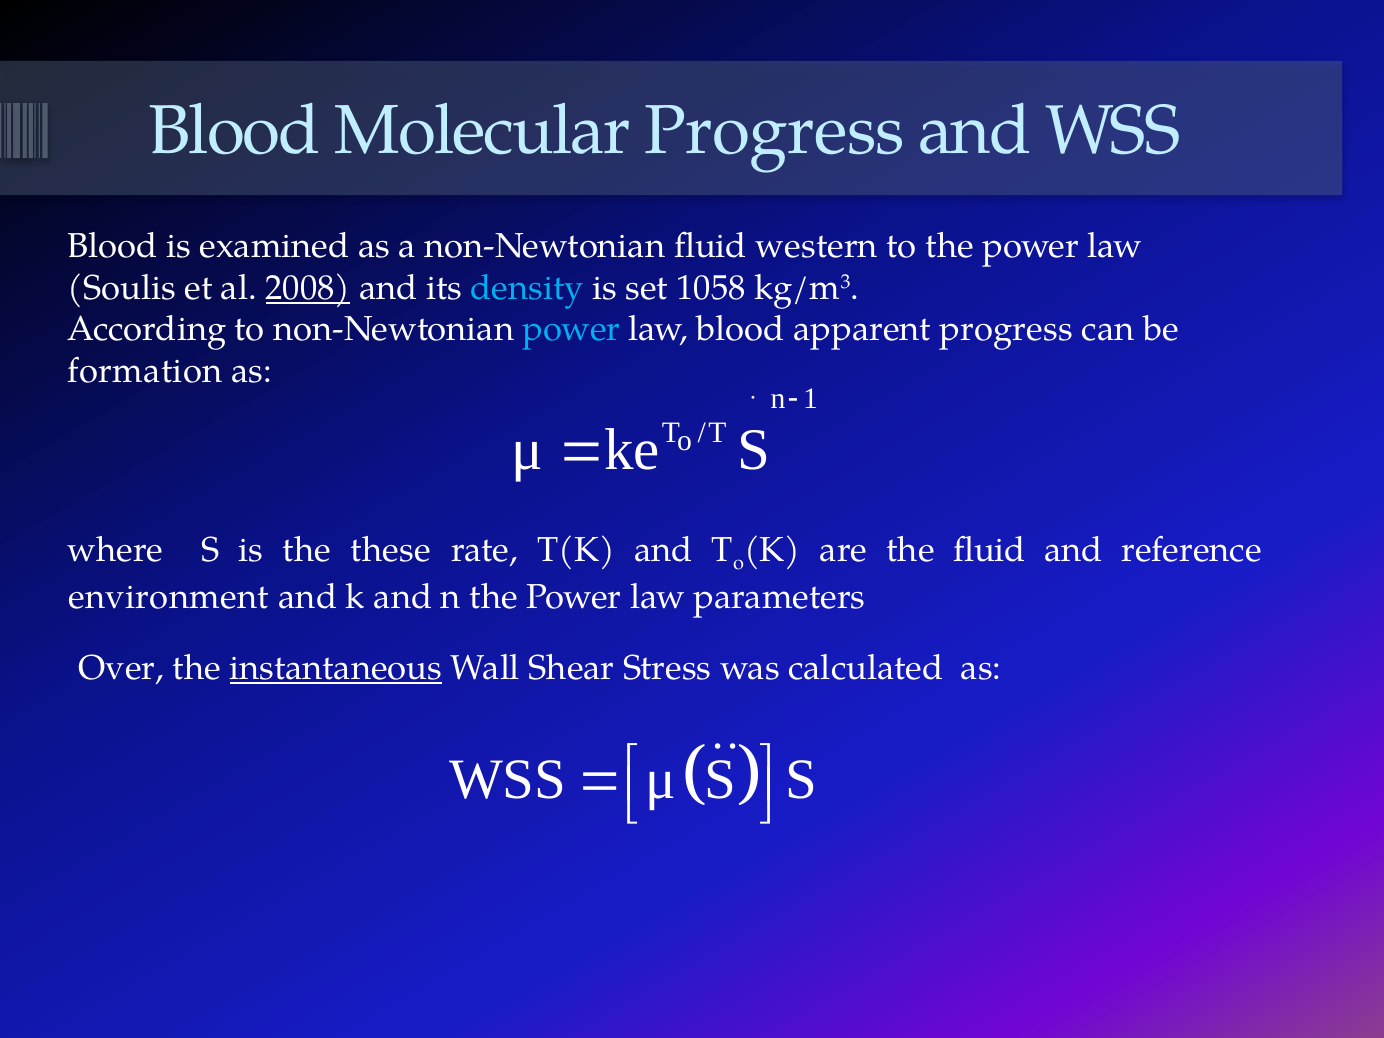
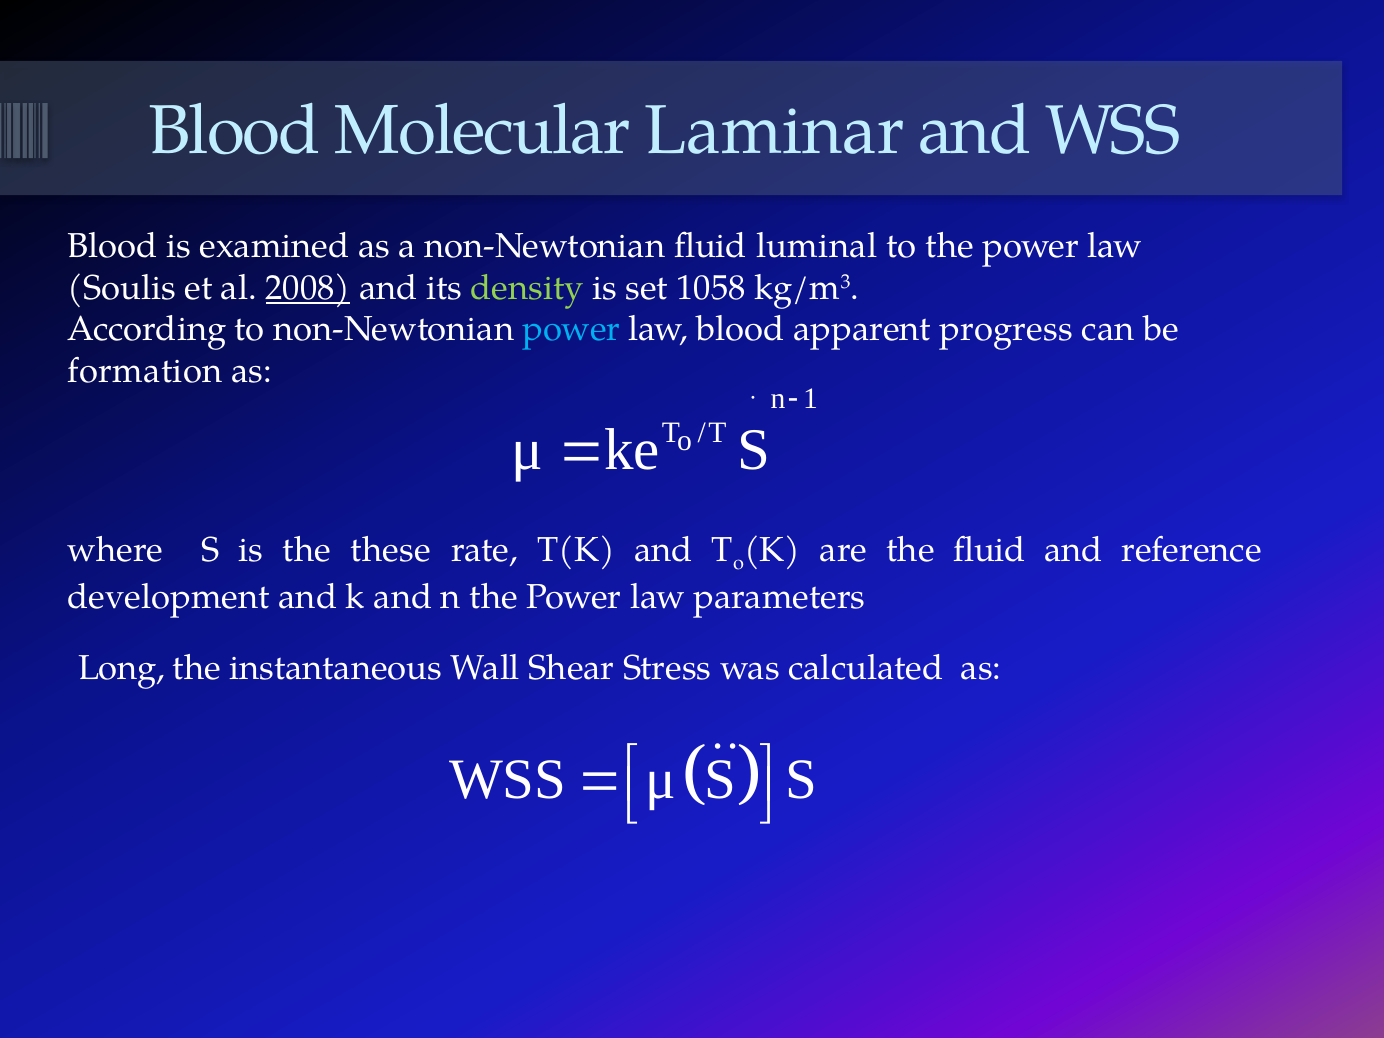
Molecular Progress: Progress -> Laminar (774, 131)
western: western -> luminal (817, 246)
density colour: light blue -> light green (527, 288)
environment: environment -> development (169, 597)
Over: Over -> Long (121, 668)
instantaneous underline: present -> none (336, 668)
